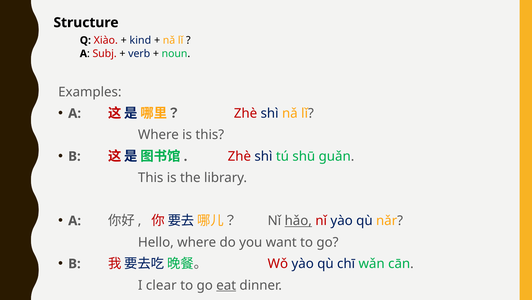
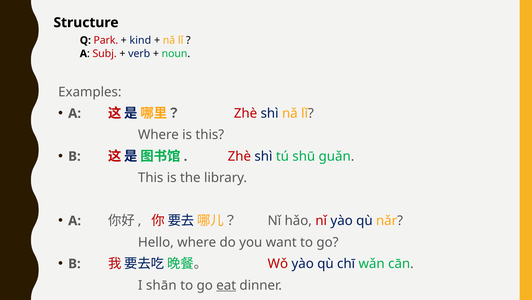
Xiào: Xiào -> Park (106, 40)
hǎo underline: present -> none (298, 220)
clear: clear -> shān (161, 285)
